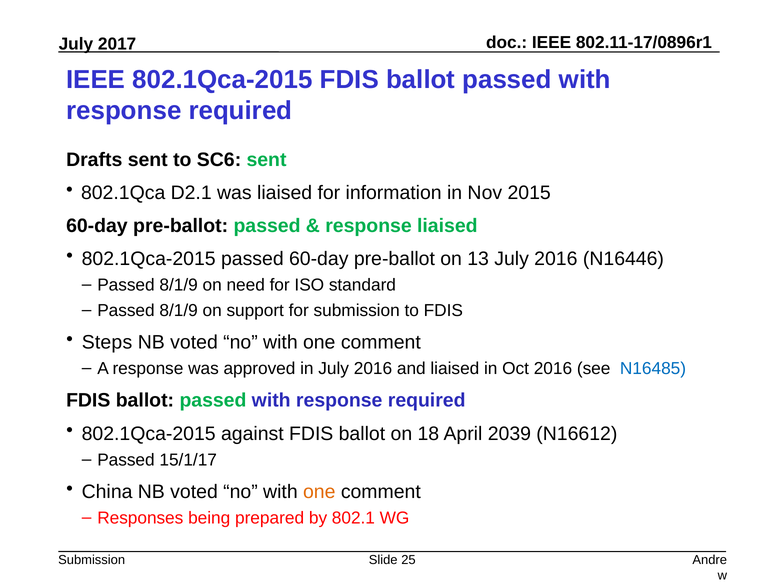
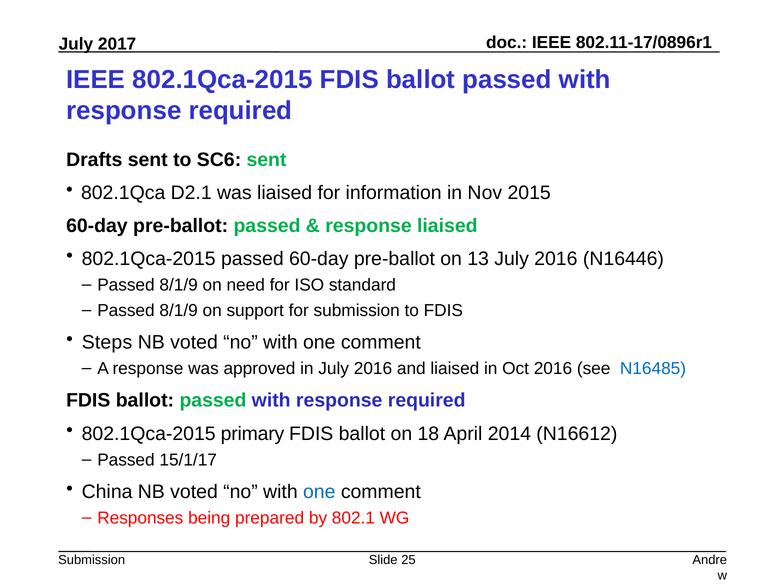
against: against -> primary (252, 433)
2039: 2039 -> 2014 (509, 433)
one colour: orange -> blue (319, 491)
